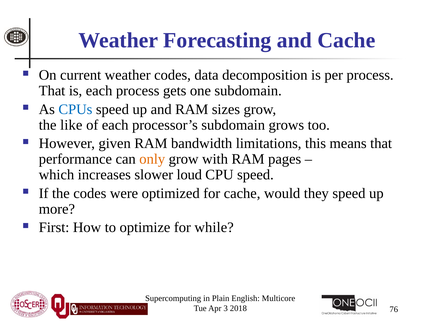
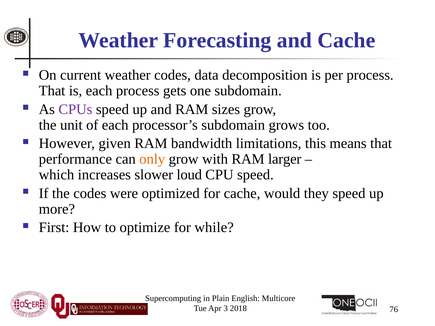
CPUs colour: blue -> purple (75, 109)
like: like -> unit (71, 125)
pages: pages -> larger (285, 159)
